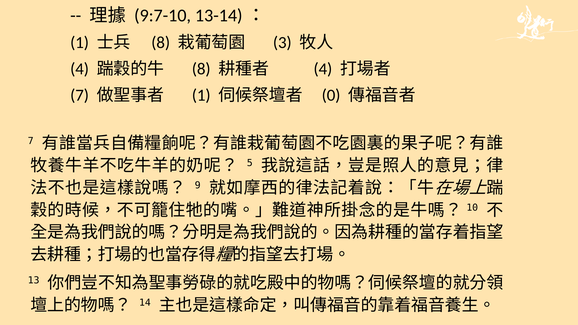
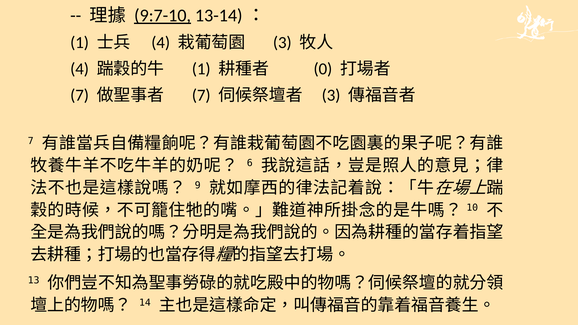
9:7-10 underline: none -> present (163, 16)
8: 8 -> 4 (161, 43)
8: 8 -> 1 (201, 69)
4: 4 -> 0 (323, 69)
1: 1 -> 7 (201, 95)
0: 0 -> 3 (331, 95)
5: 5 -> 6 (250, 163)
